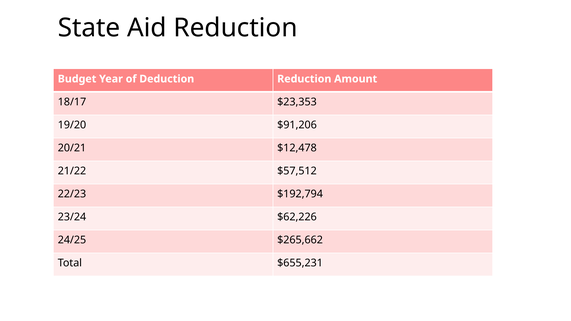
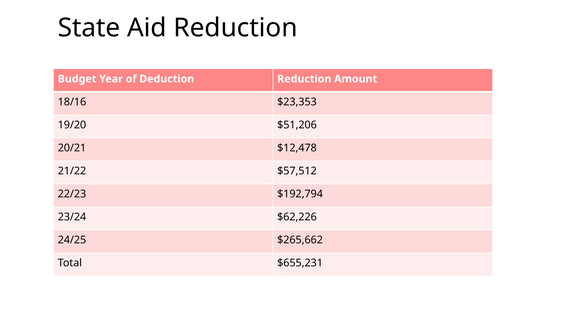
18/17: 18/17 -> 18/16 (72, 102)
$91,206: $91,206 -> $51,206 (297, 125)
